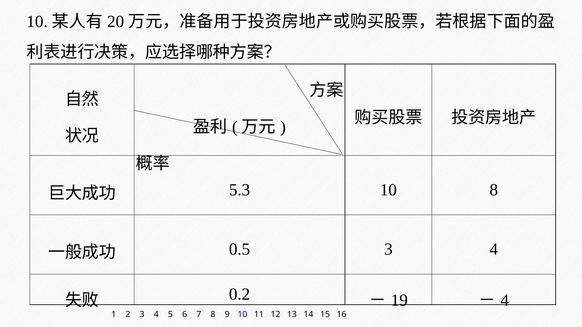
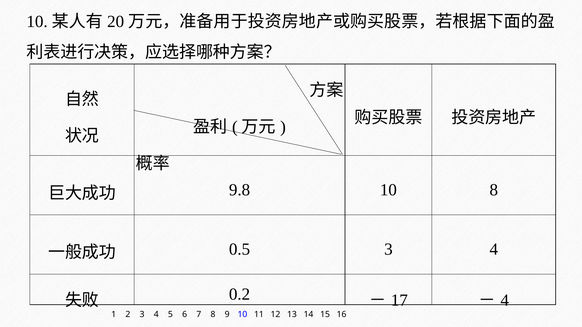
5.3: 5.3 -> 9.8 (240, 190)
19: 19 -> 17 (399, 301)
